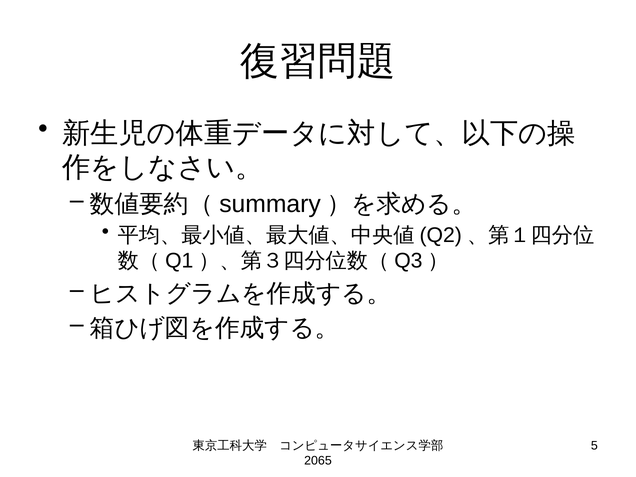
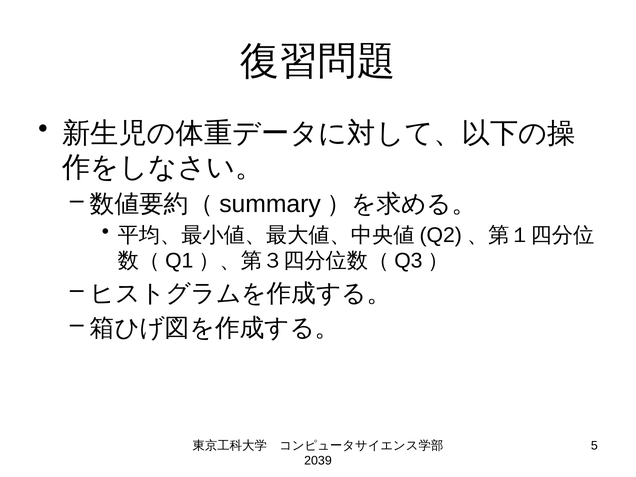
2065: 2065 -> 2039 (318, 461)
